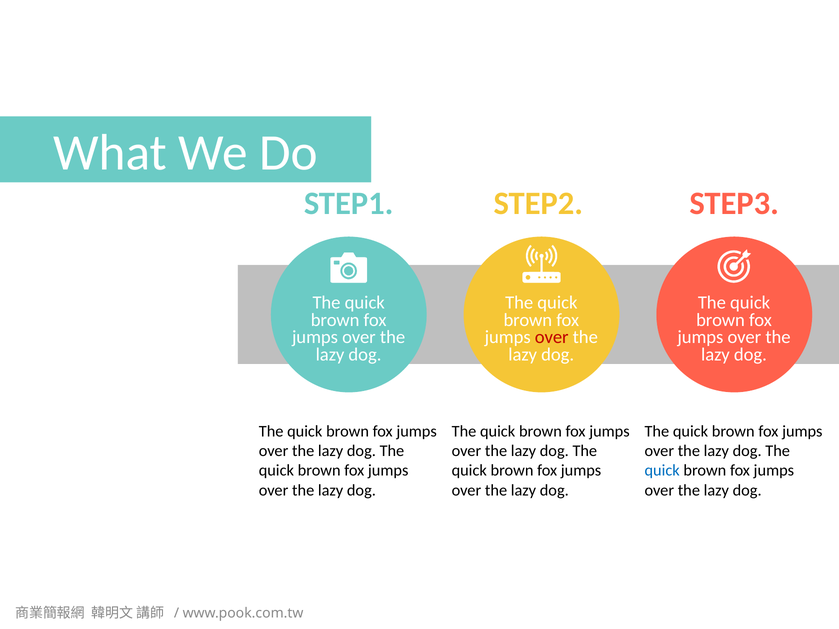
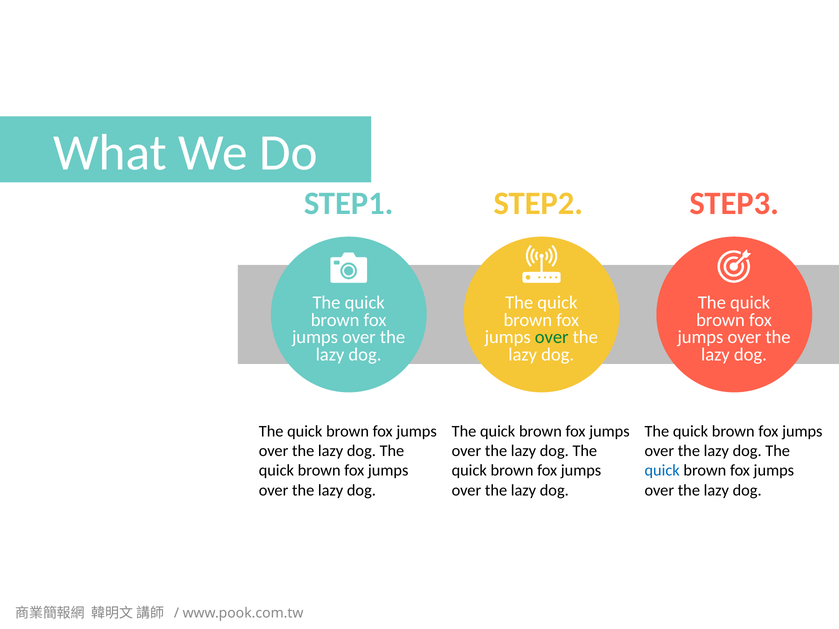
over colour: red -> green (552, 337)
